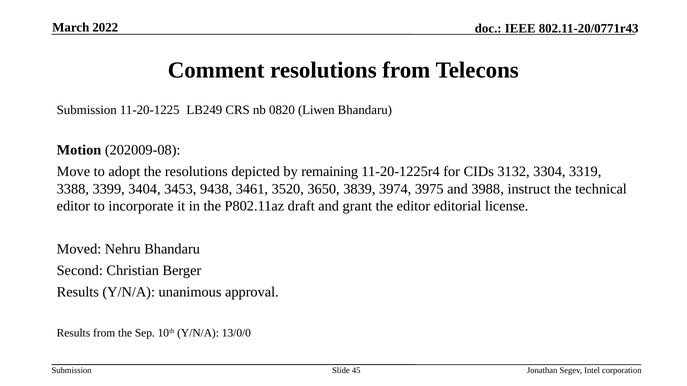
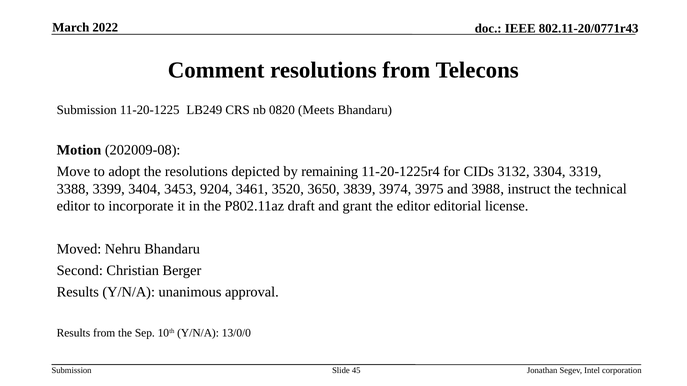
Liwen: Liwen -> Meets (316, 110)
9438: 9438 -> 9204 (216, 189)
